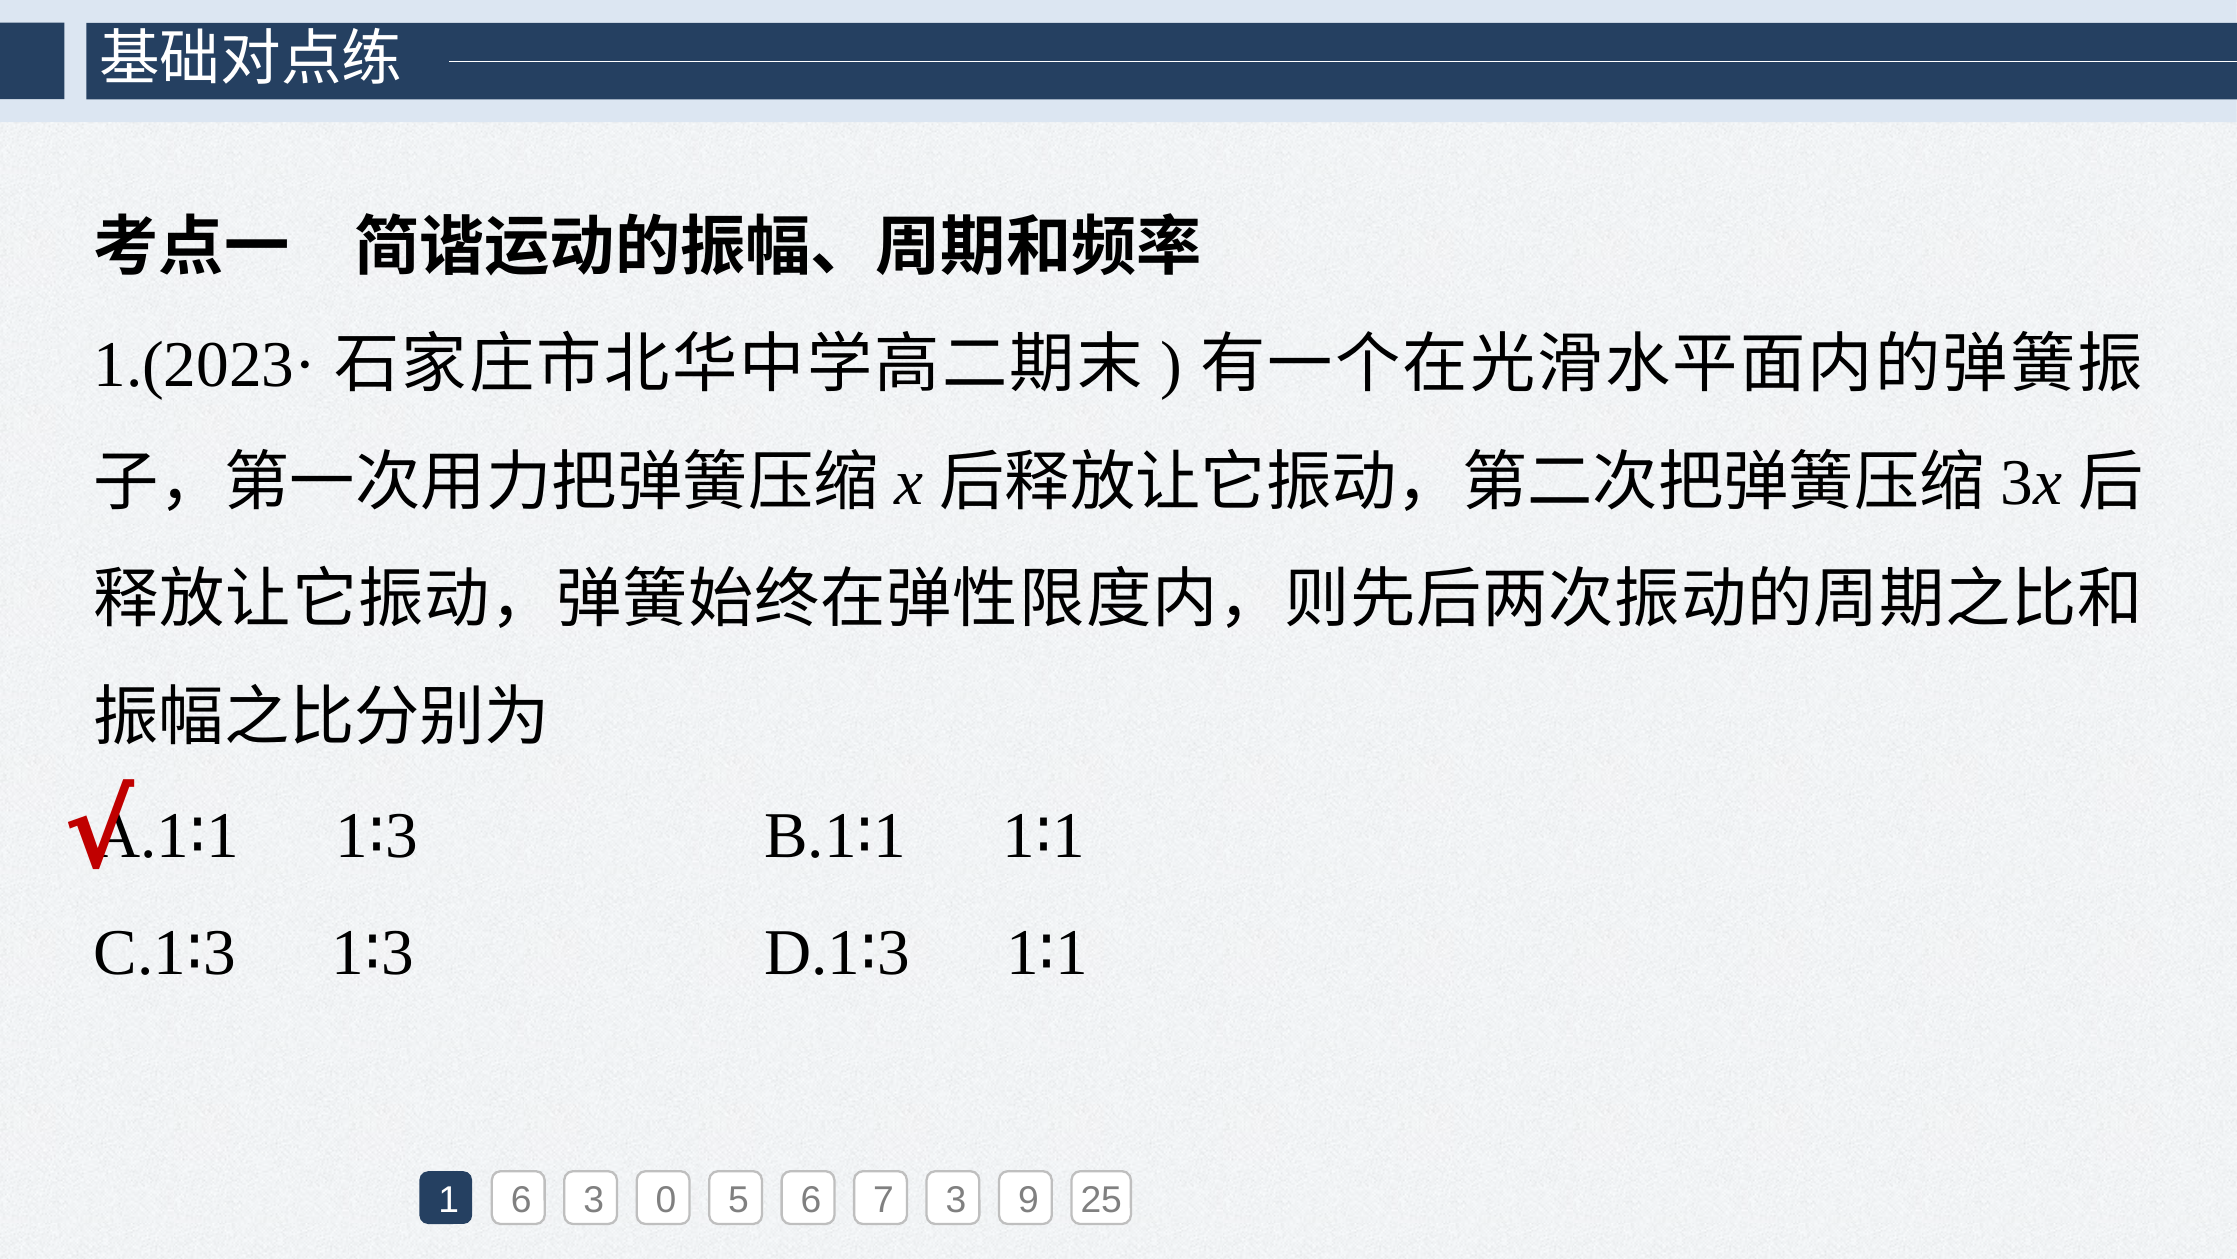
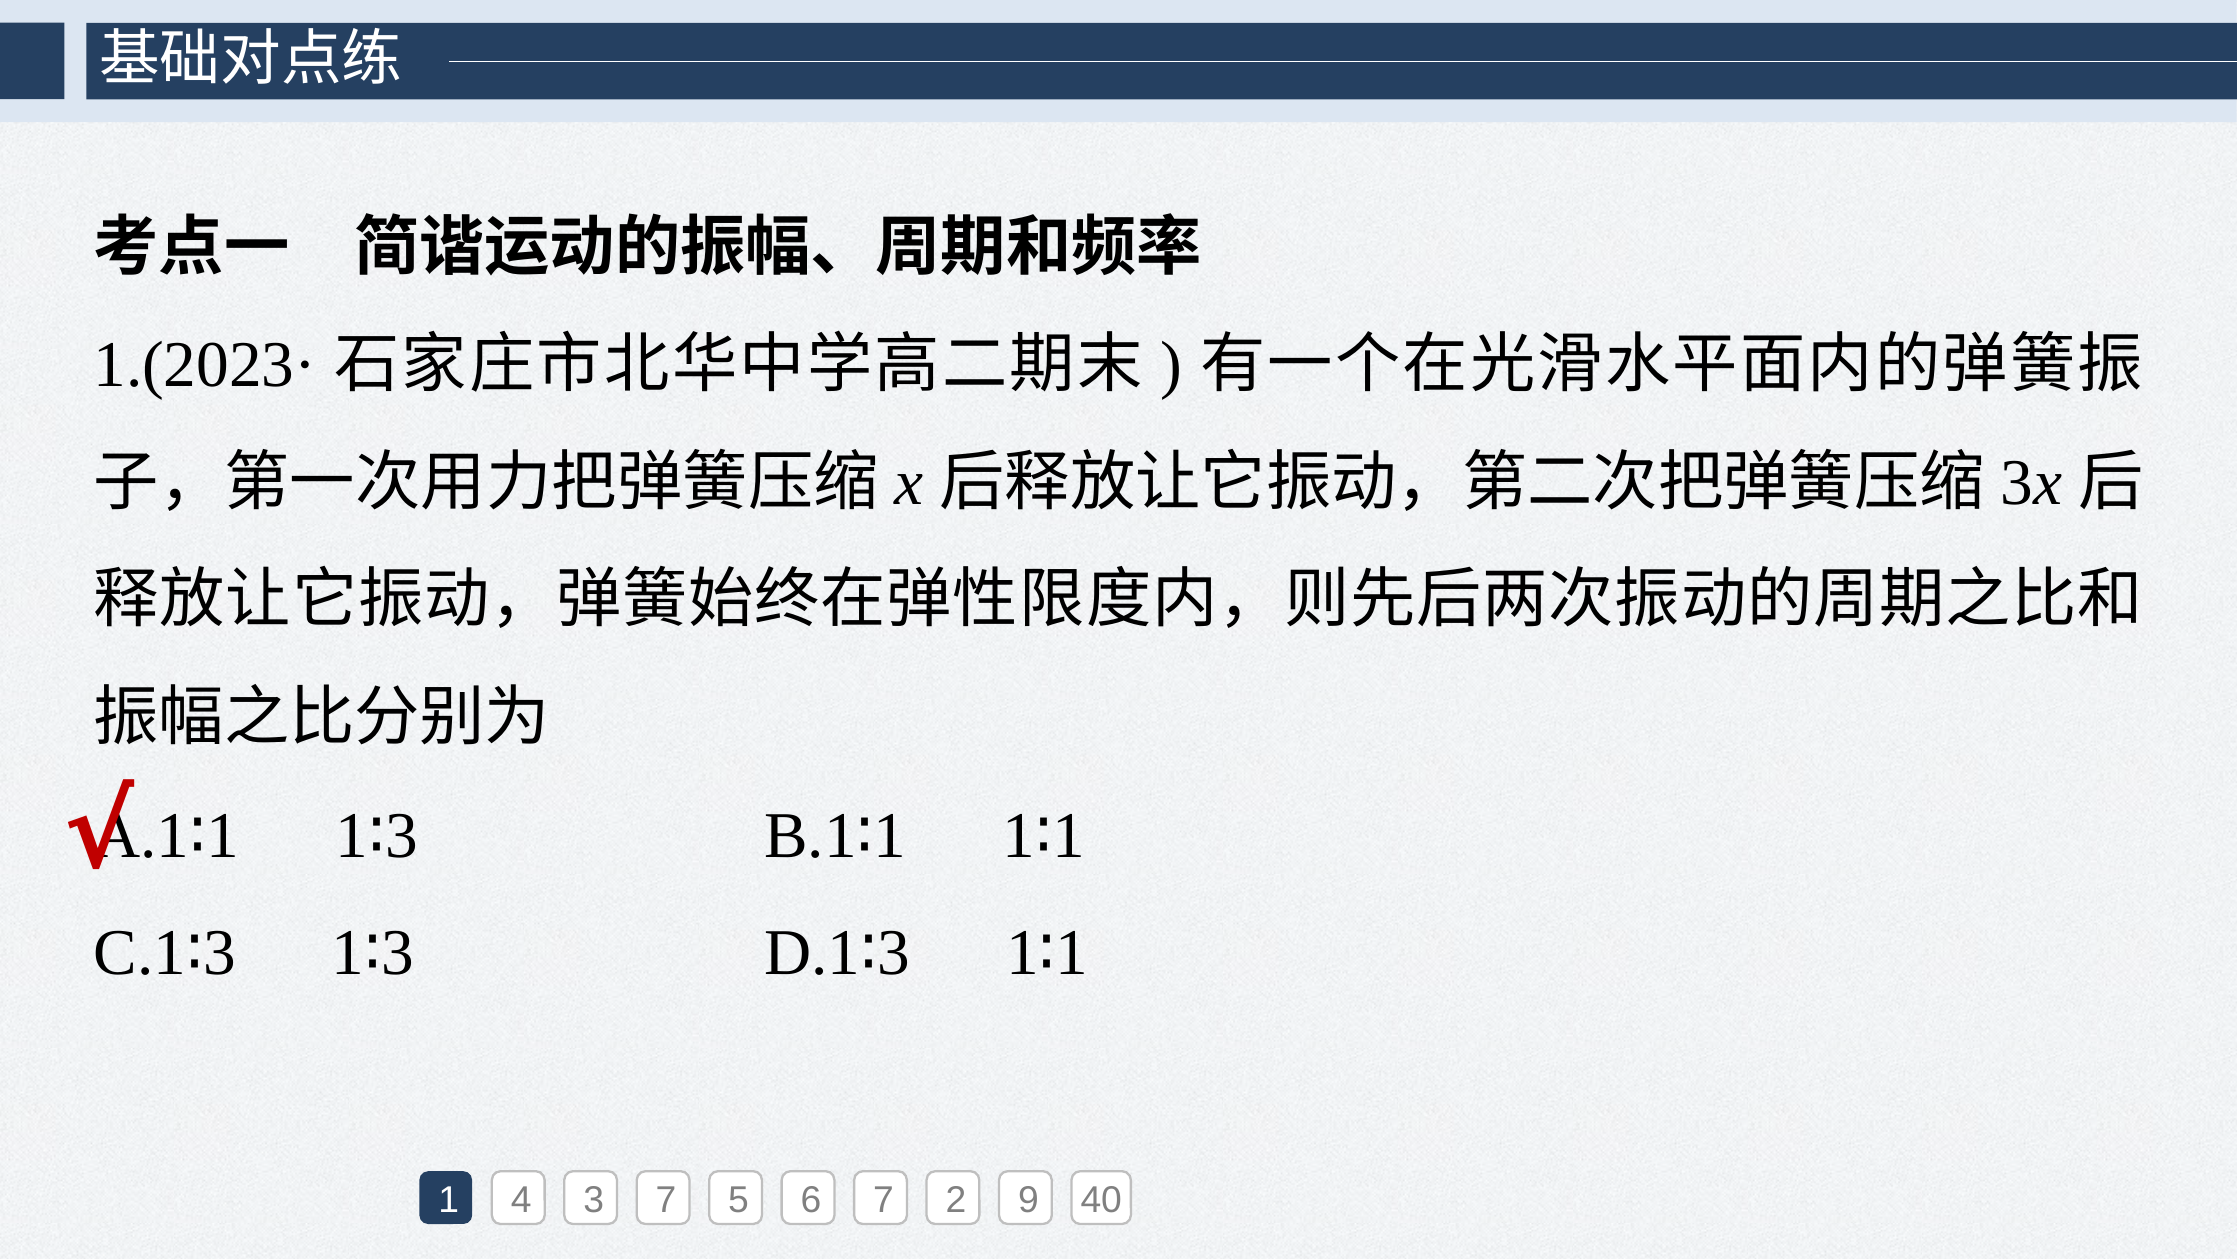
1 6: 6 -> 4 (521, 1200)
3 0: 0 -> 7 (666, 1200)
7 3: 3 -> 2 (956, 1200)
25: 25 -> 40 (1101, 1200)
